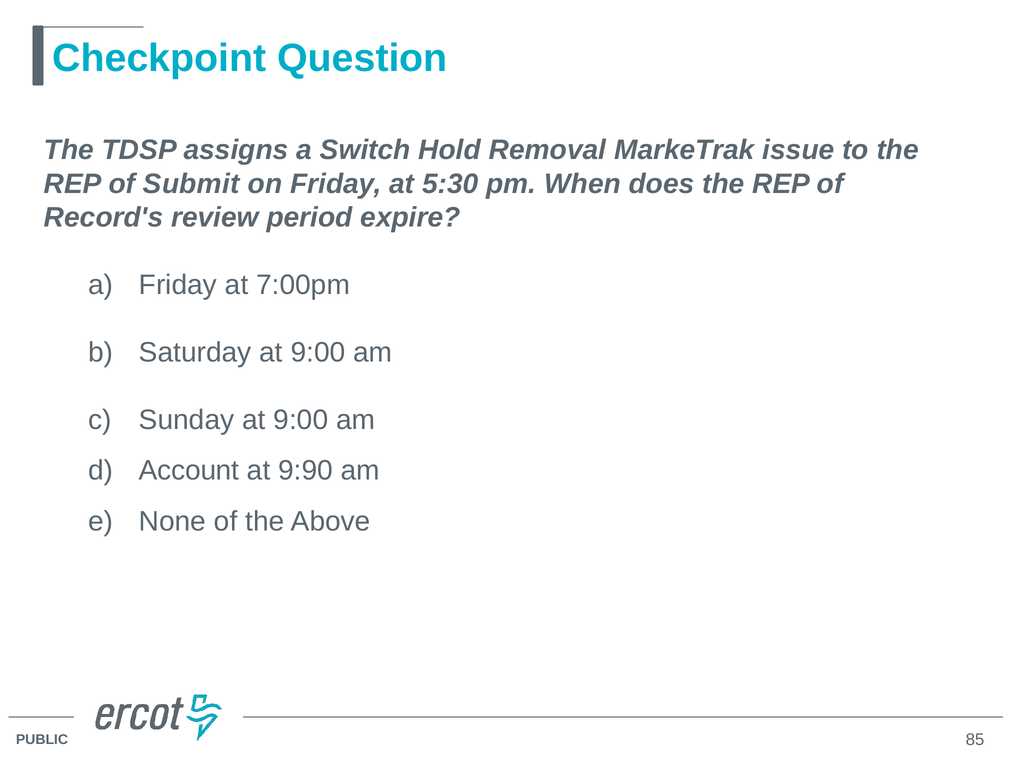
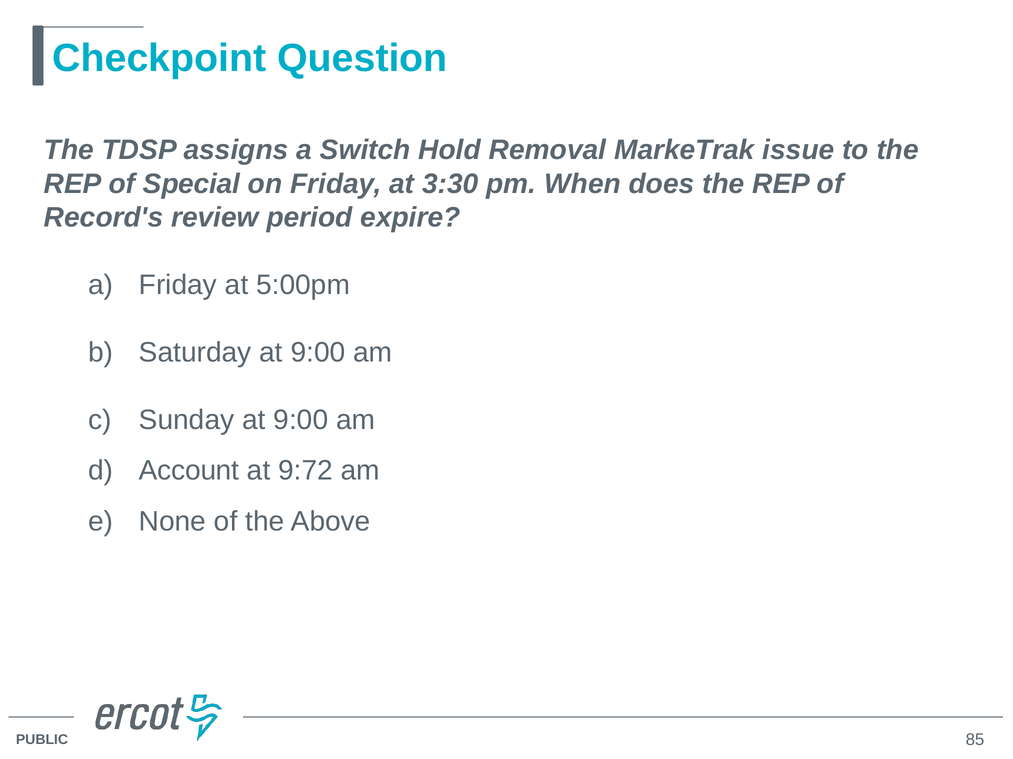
Submit: Submit -> Special (192, 184)
5:30: 5:30 -> 3:30 (450, 184)
7:00pm: 7:00pm -> 5:00pm (303, 285)
9:90: 9:90 -> 9:72 (306, 471)
